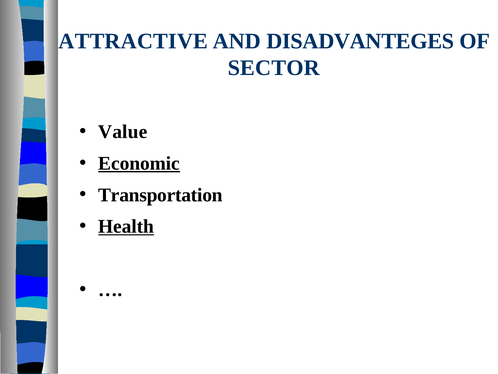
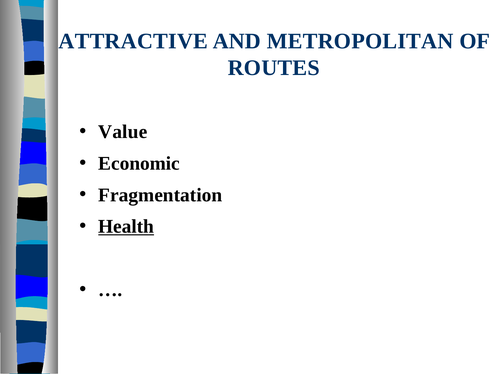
DISADVANTEGES: DISADVANTEGES -> METROPOLITAN (360, 41)
SECTOR: SECTOR -> ROUTES (274, 68)
Economic underline: present -> none (139, 163)
Transportation: Transportation -> Fragmentation (160, 195)
